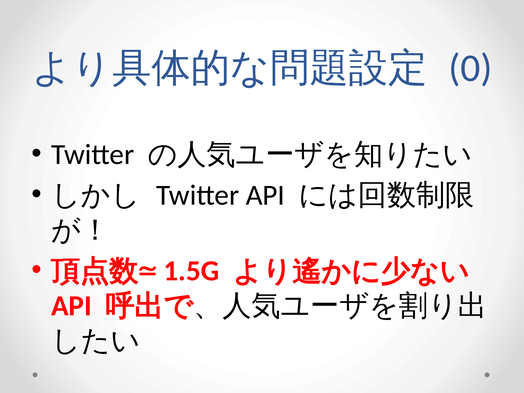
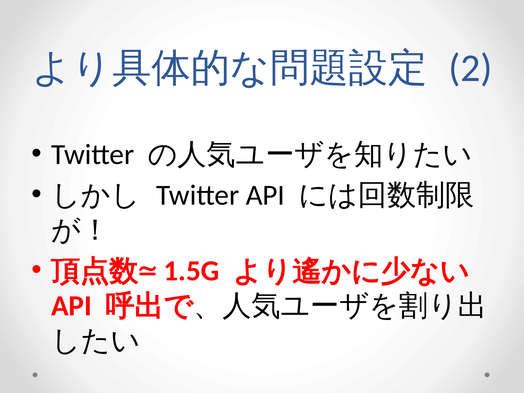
0: 0 -> 2 (470, 68)
